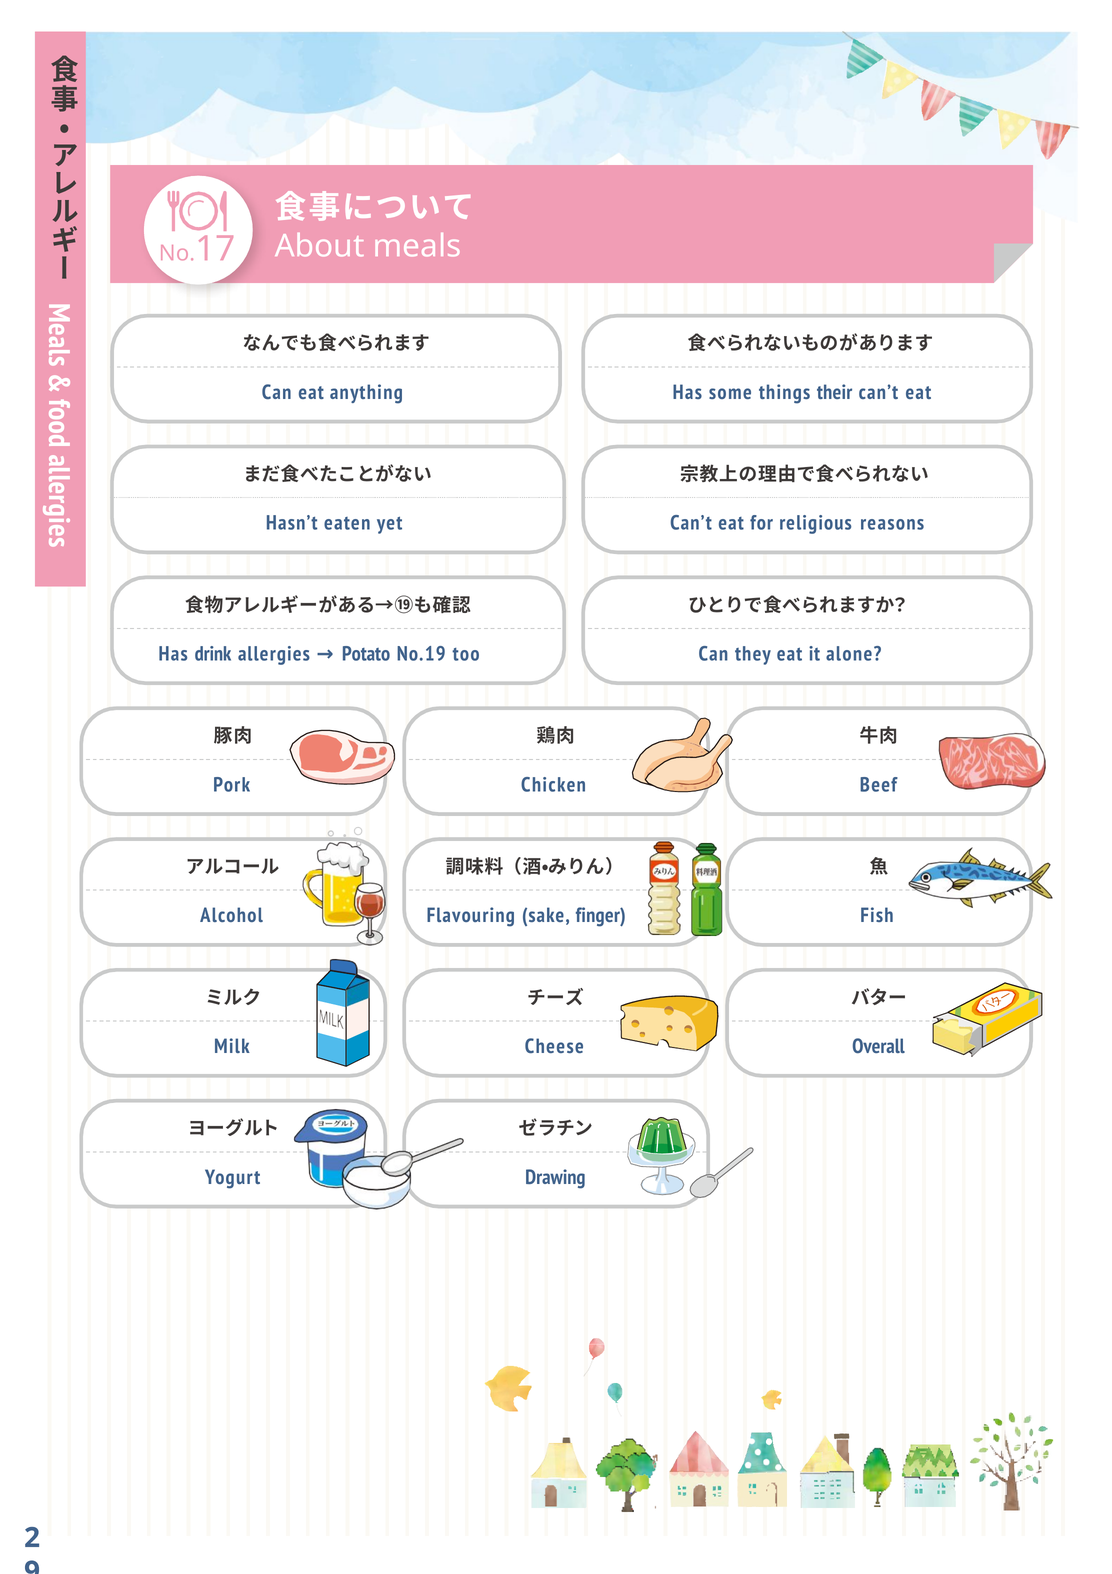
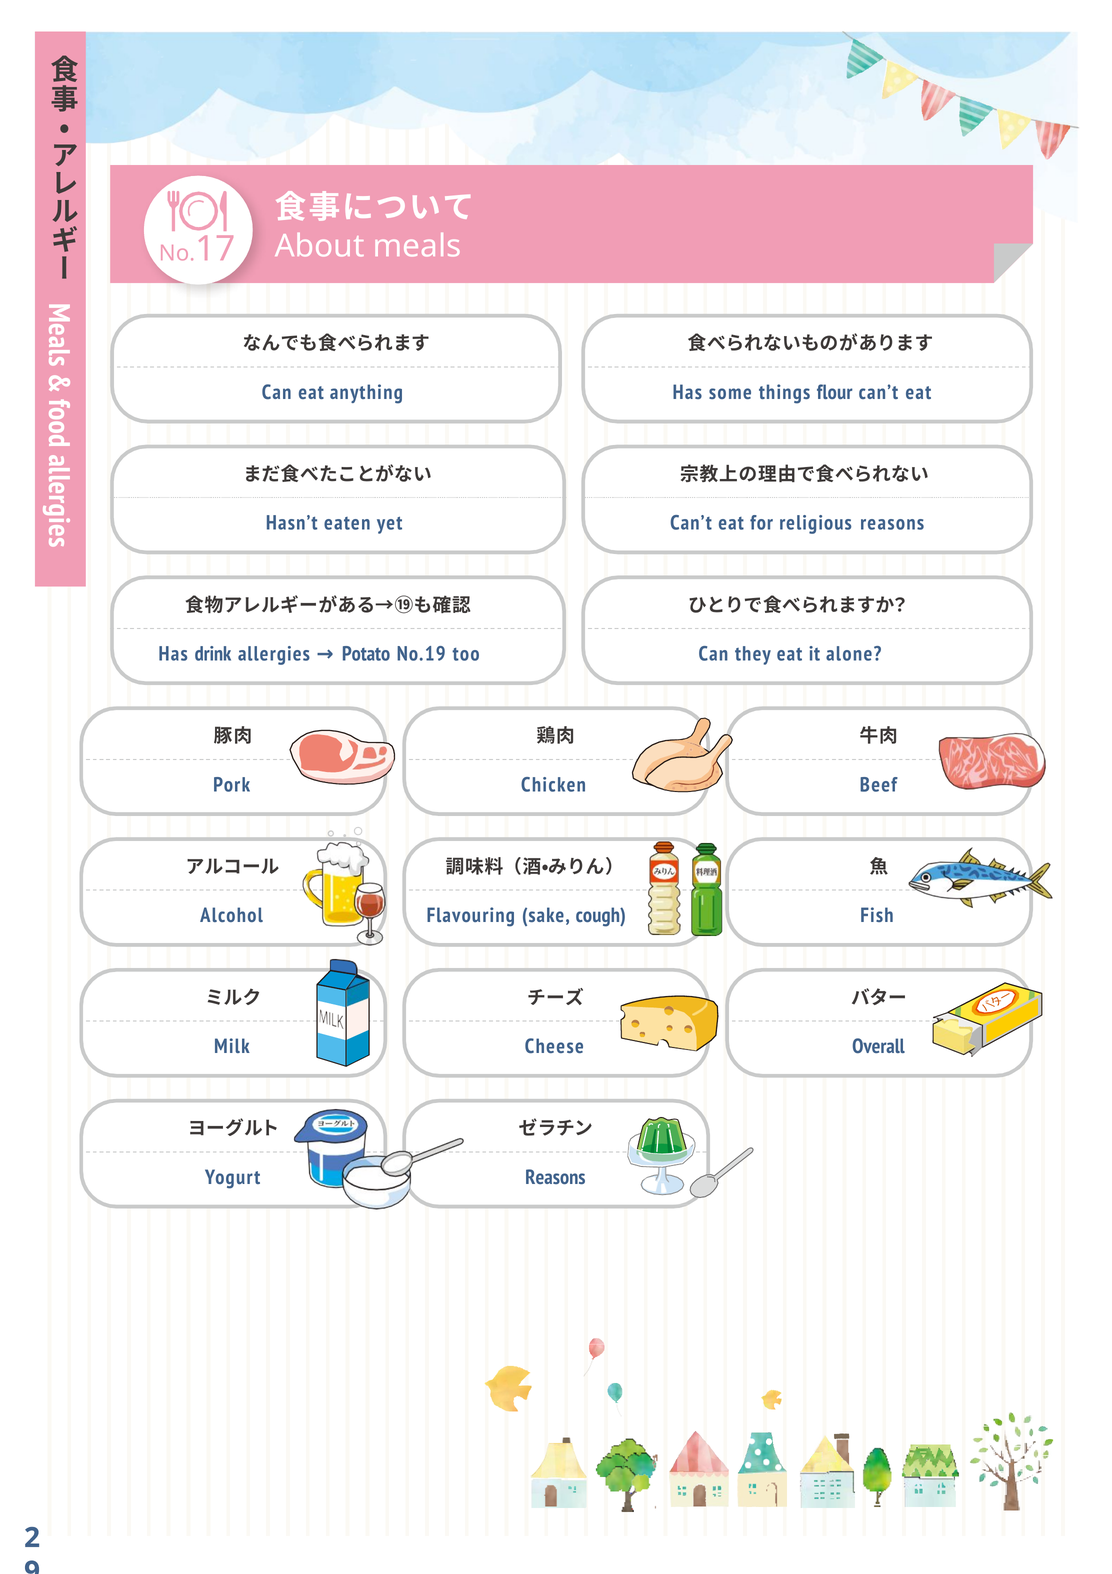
their: their -> flour (835, 392)
finger: finger -> cough (601, 916)
Drawing: Drawing -> Reasons (555, 1177)
